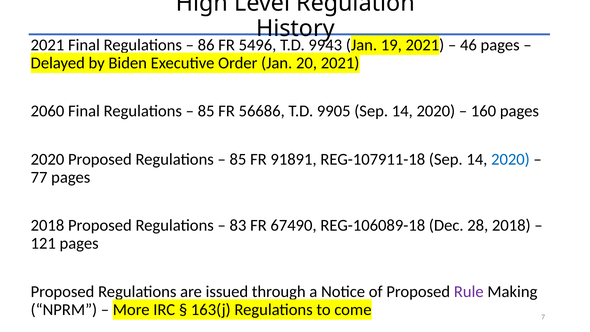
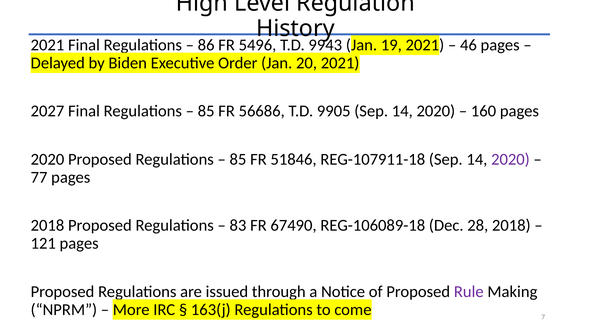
2060: 2060 -> 2027 (47, 111)
91891: 91891 -> 51846 (294, 159)
2020 colour: blue -> purple (510, 159)
